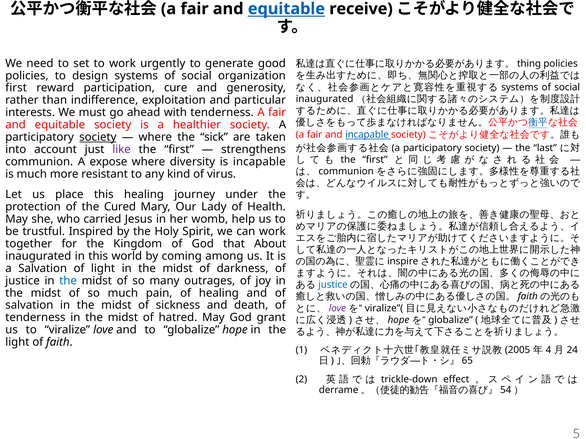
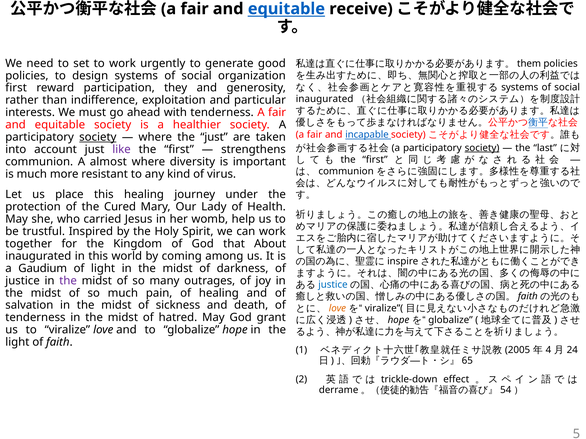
thing: thing -> them (529, 64)
cure: cure -> they (176, 88)
the sick: sick -> just (214, 137)
society underline: none -> present (482, 148)
expose: expose -> almost (108, 162)
is incapable: incapable -> important (259, 162)
a Salvation: Salvation -> Gaudium (43, 269)
the colour: blue -> purple (68, 281)
love colour: purple -> orange (337, 308)
